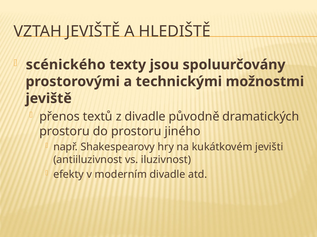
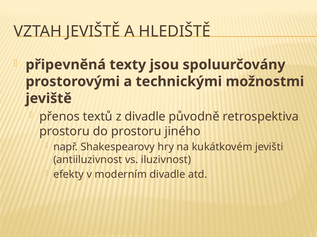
scénického: scénického -> připevněná (66, 65)
dramatických: dramatických -> retrospektiva (261, 117)
